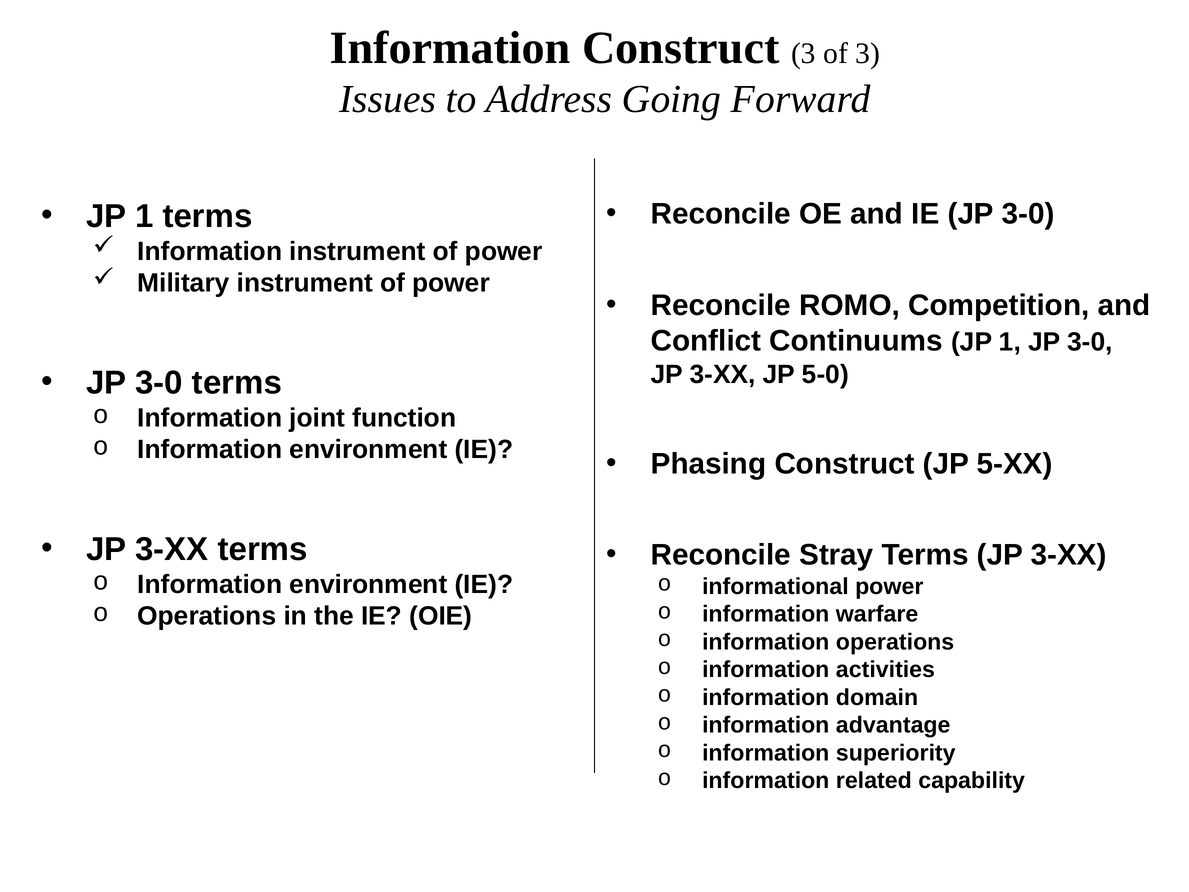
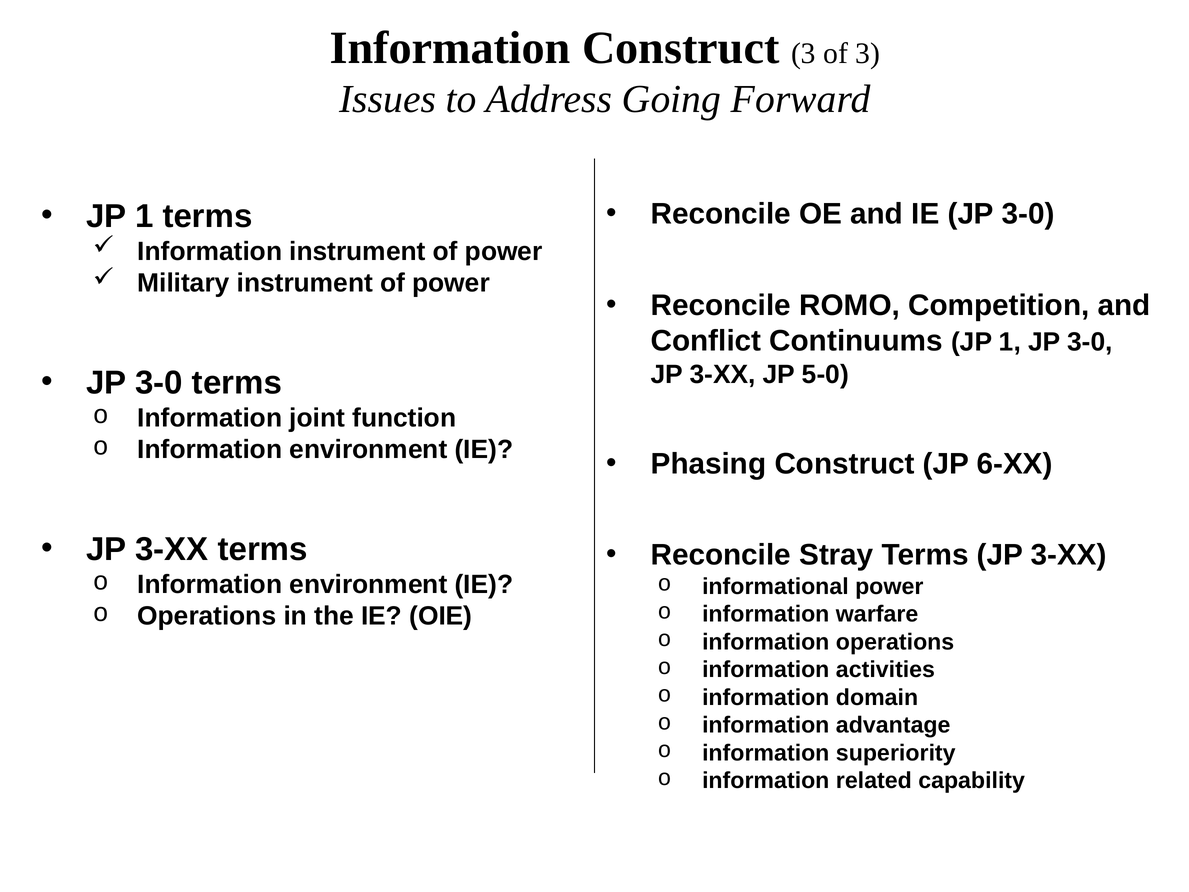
5-XX: 5-XX -> 6-XX (1015, 464)
